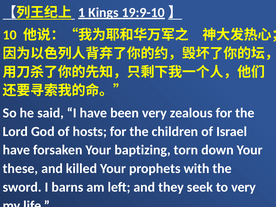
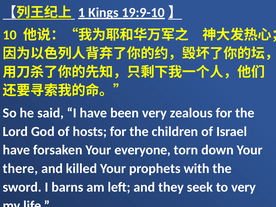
baptizing: baptizing -> everyone (143, 150)
these: these -> there (20, 169)
